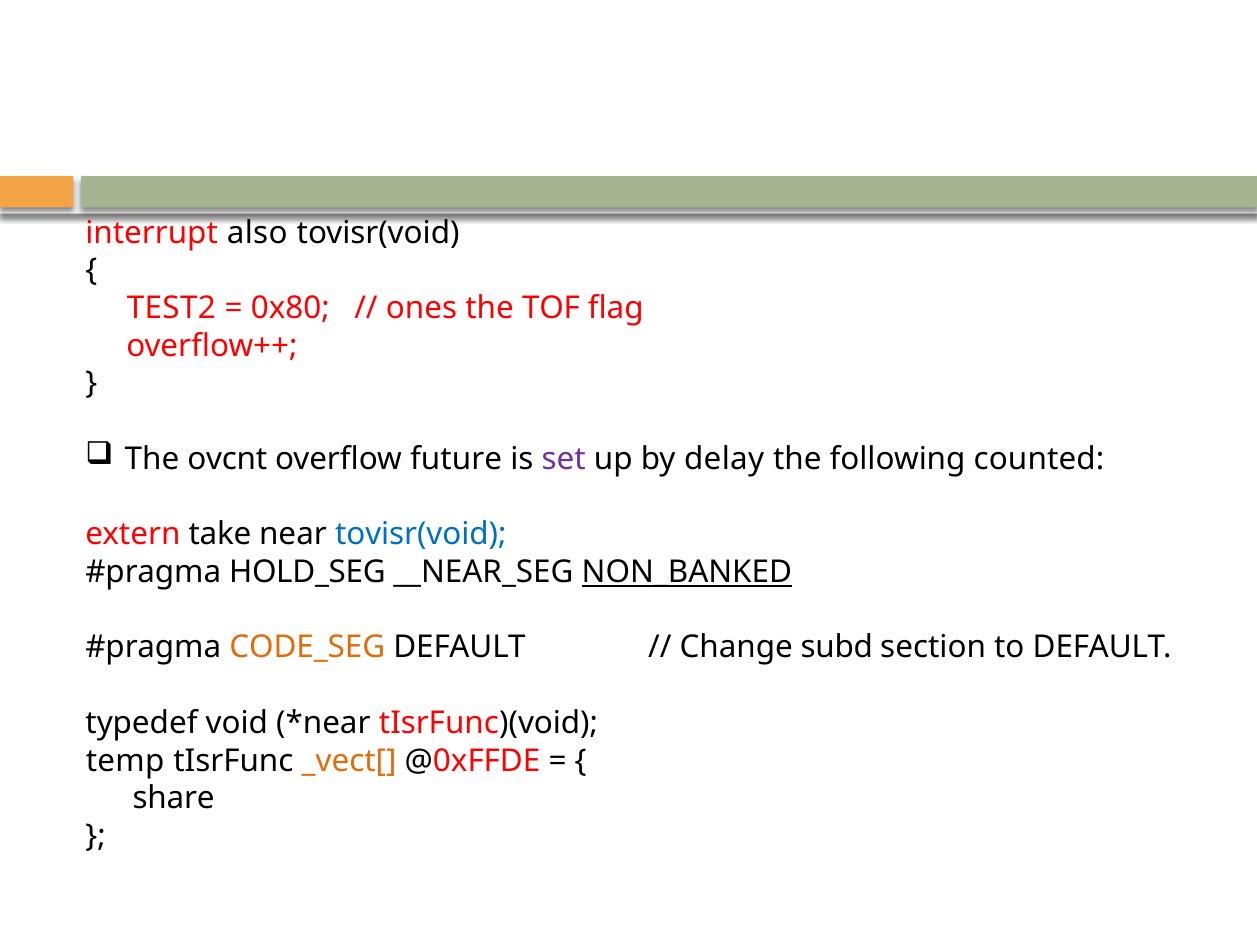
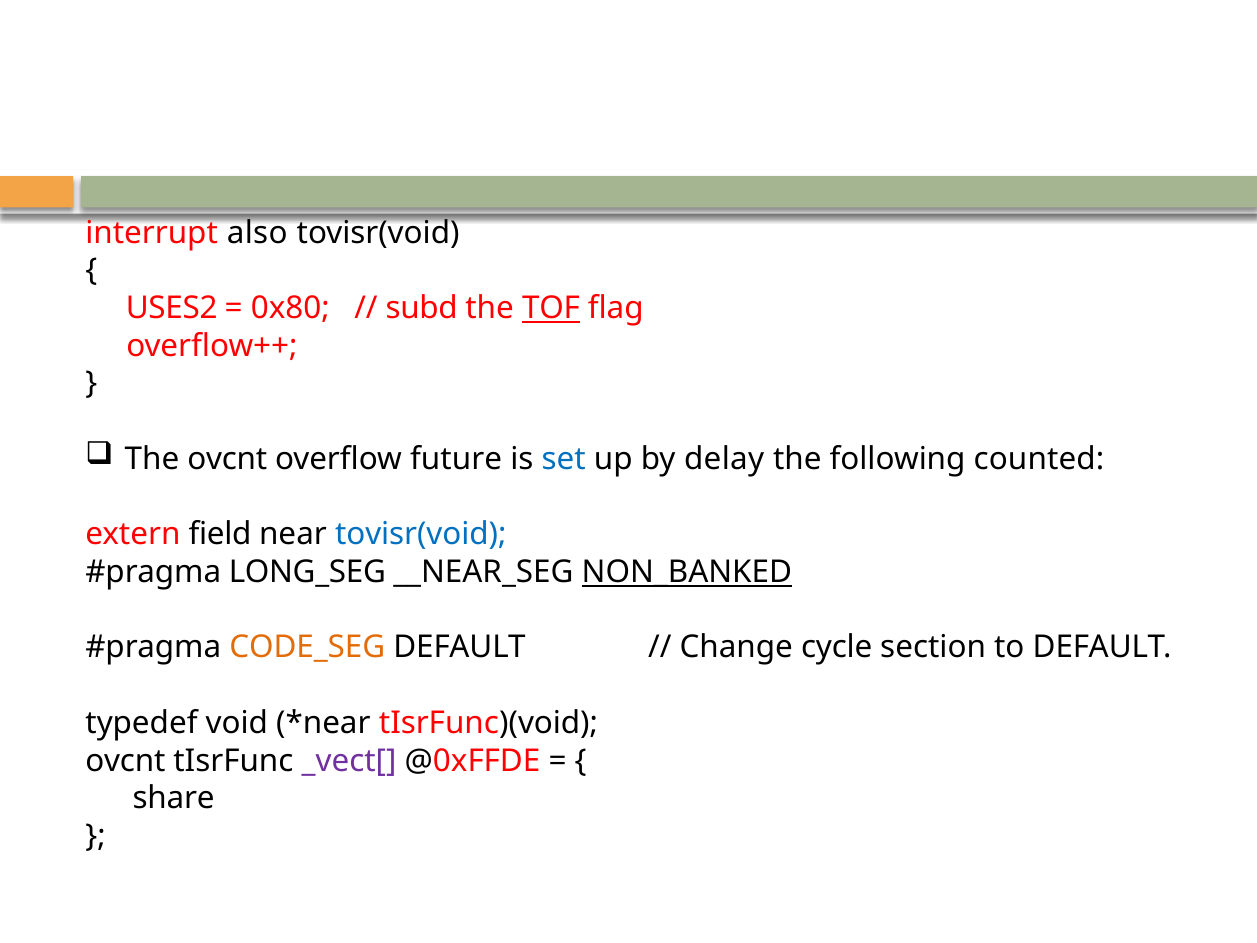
TEST2: TEST2 -> USES2 (172, 308)
ones: ones -> subd (422, 308)
TOF underline: none -> present (551, 308)
set colour: purple -> blue (564, 459)
take: take -> field (220, 534)
HOLD_SEG: HOLD_SEG -> LONG_SEG (307, 572)
subd: subd -> cycle (837, 647)
temp: temp -> ovcnt (125, 761)
_vect[ colour: orange -> purple (349, 761)
